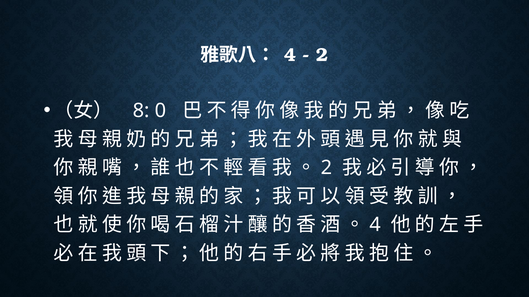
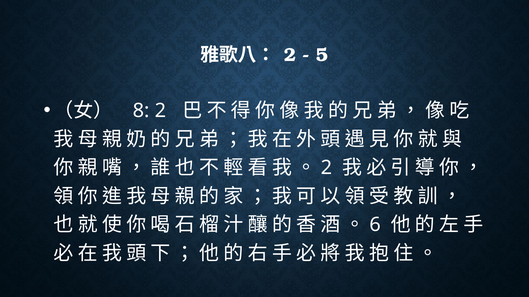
4: 4 -> 2 (290, 55)
2: 2 -> 5 (322, 55)
8 0: 0 -> 2 (160, 111)
4: 4 -> 6 (375, 225)
